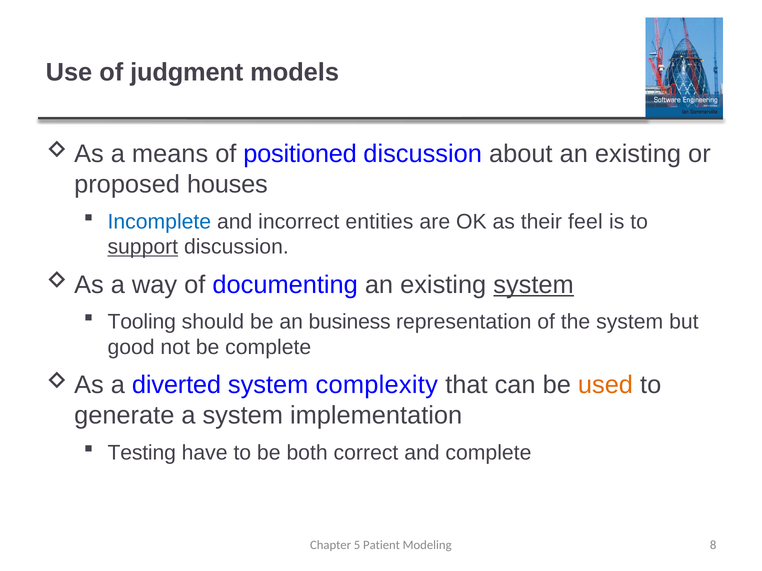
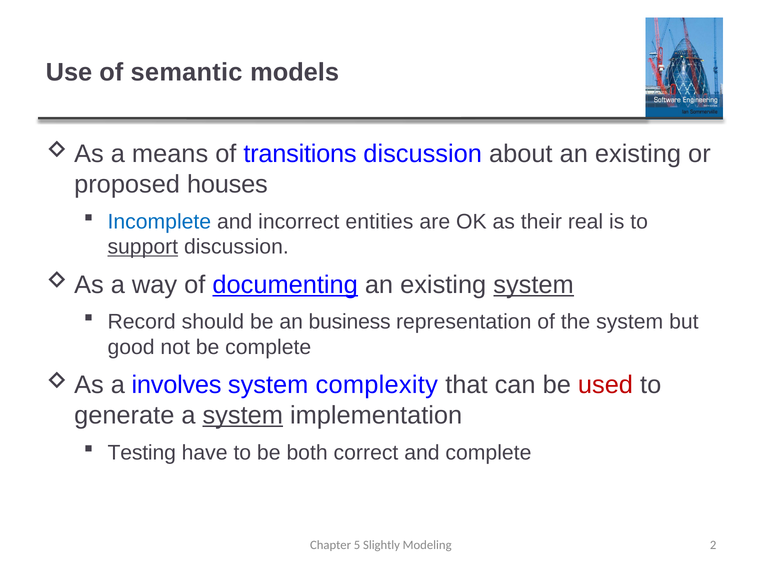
judgment: judgment -> semantic (187, 72)
positioned: positioned -> transitions (300, 154)
feel: feel -> real (586, 222)
documenting underline: none -> present (285, 285)
Tooling: Tooling -> Record (142, 322)
diverted: diverted -> involves (177, 385)
used colour: orange -> red (605, 385)
system underline: none -> present (243, 416)
Patient: Patient -> Slightly (382, 546)
8: 8 -> 2 (713, 546)
